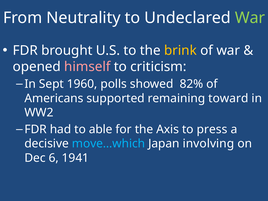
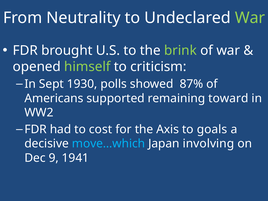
brink colour: yellow -> light green (180, 51)
himself colour: pink -> light green (87, 67)
1960: 1960 -> 1930 (82, 84)
82%: 82% -> 87% (191, 84)
able: able -> cost (101, 129)
press: press -> goals (212, 129)
6: 6 -> 9 (54, 158)
